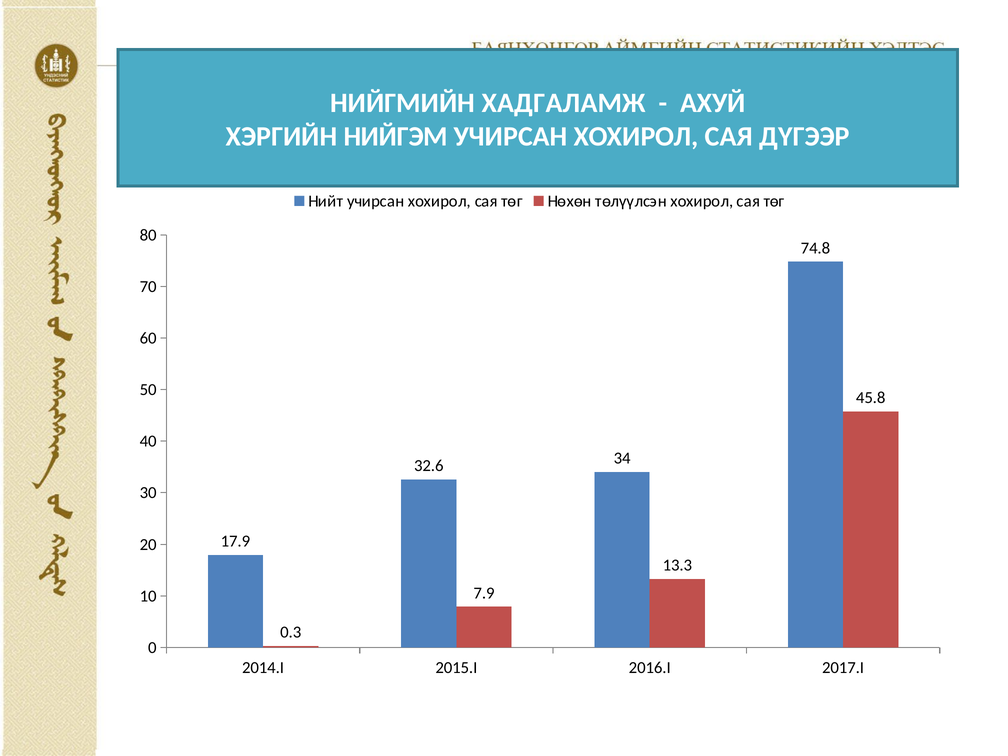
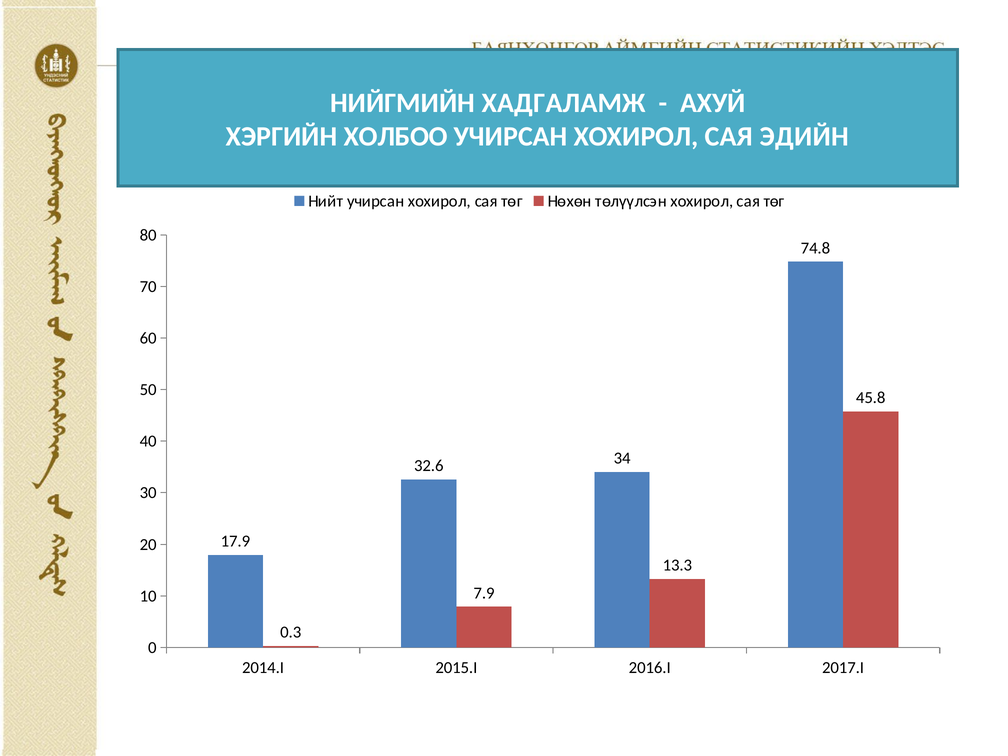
НИЙГЭМ: НИЙГЭМ -> ХОЛБОО (396, 136)
ДҮГЭЭР: ДҮГЭЭР -> ЭДИЙН (804, 136)
